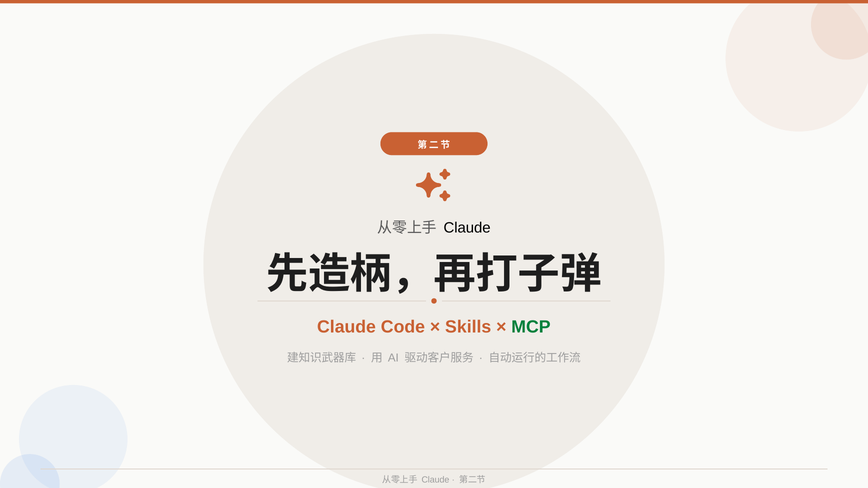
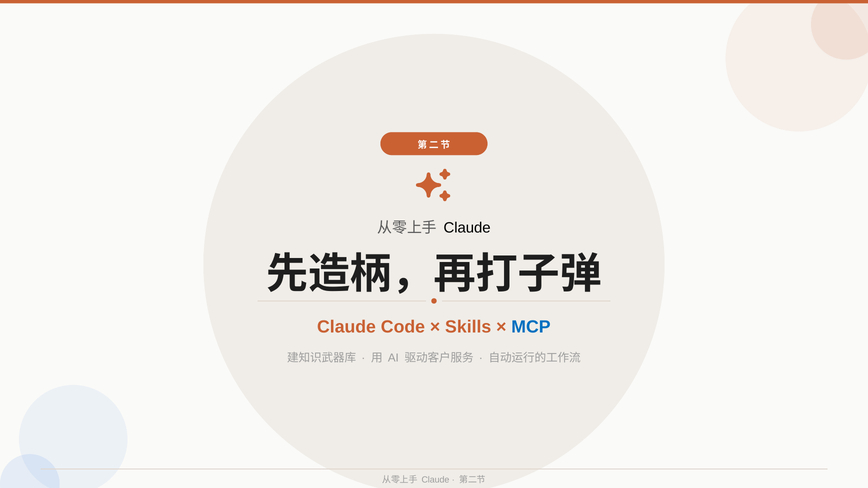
MCP colour: green -> blue (531, 327)
